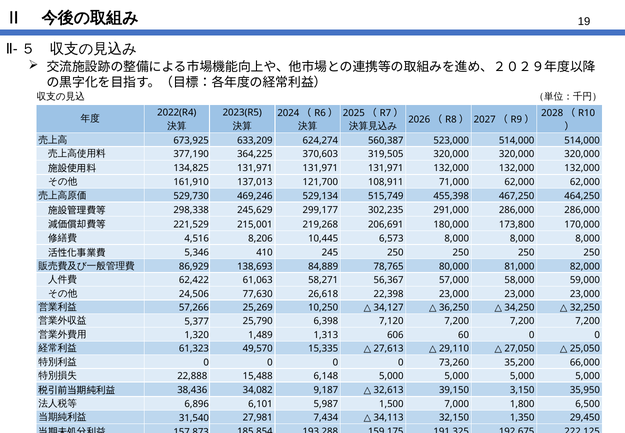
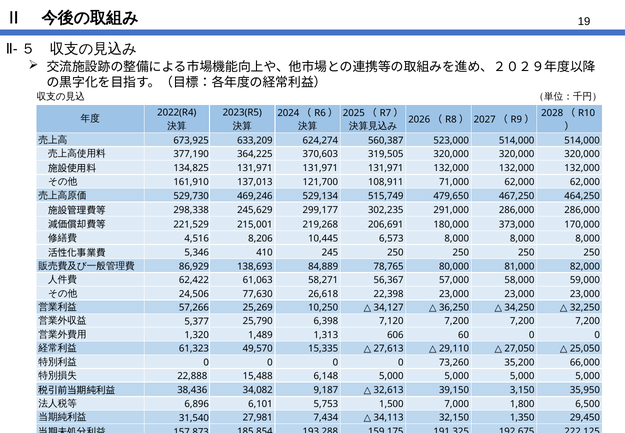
455,398: 455,398 -> 479,650 (451, 196)
173,800: 173,800 -> 373,000 (517, 224)
5,987: 5,987 -> 5,753 (326, 404)
